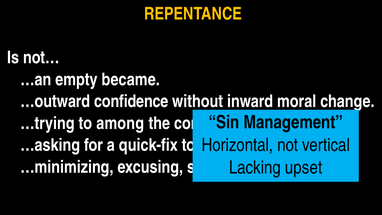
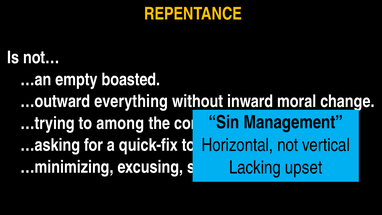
became: became -> boasted (131, 79)
confidence: confidence -> everything (131, 101)
